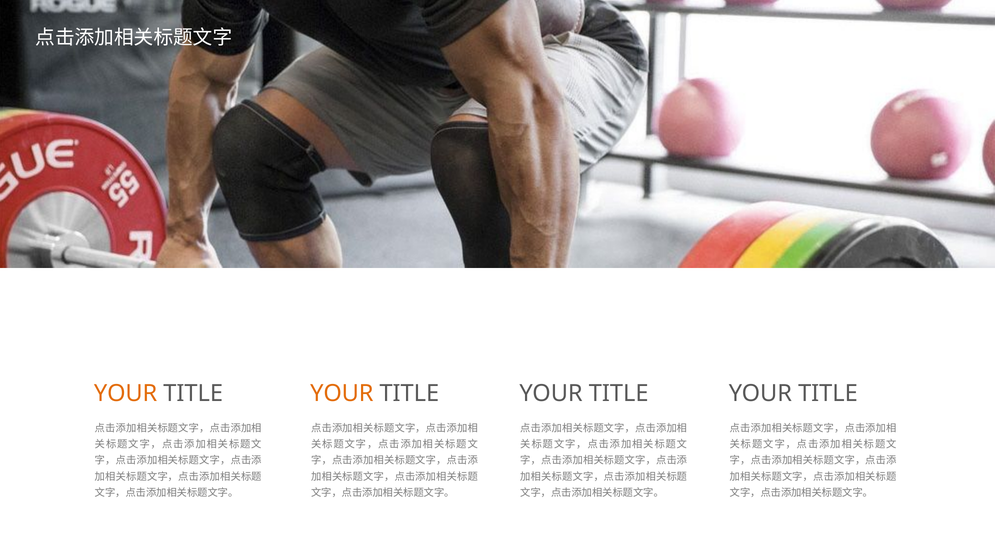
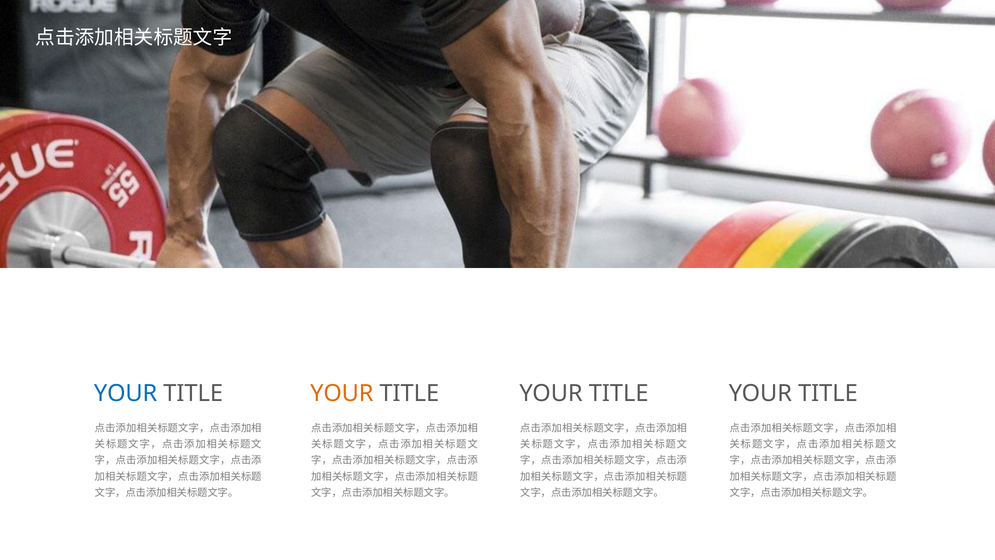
YOUR colour: orange -> blue (126, 393)
